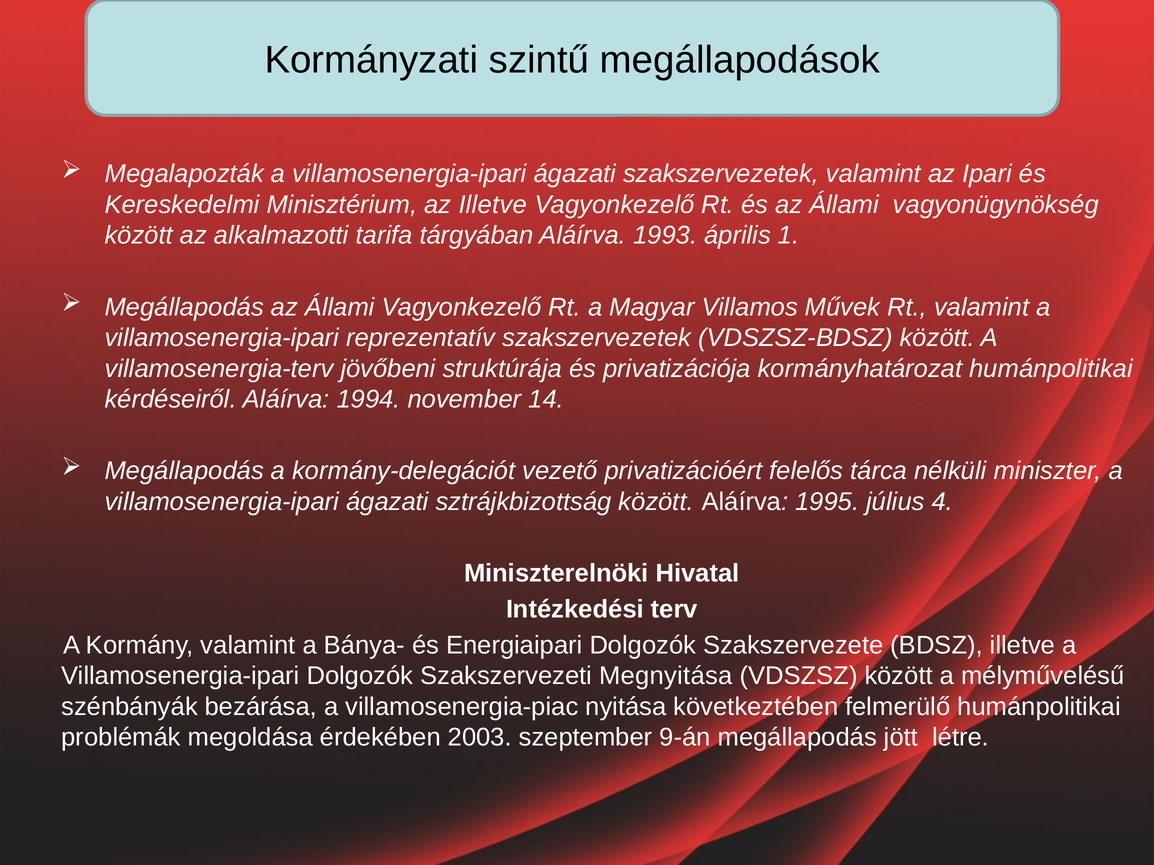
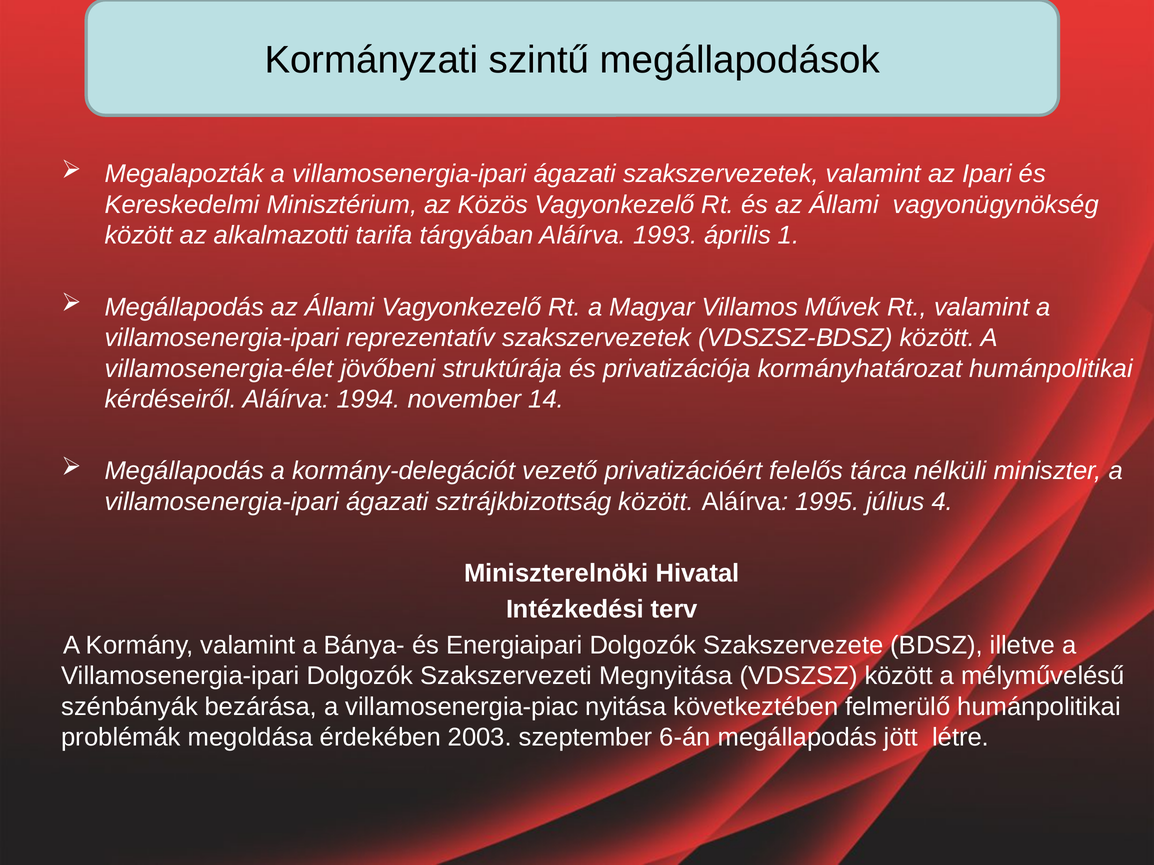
az Illetve: Illetve -> Közös (493, 205)
villamosenergia-terv: villamosenergia-terv -> villamosenergia-élet (219, 369)
9-án: 9-án -> 6-án (685, 738)
